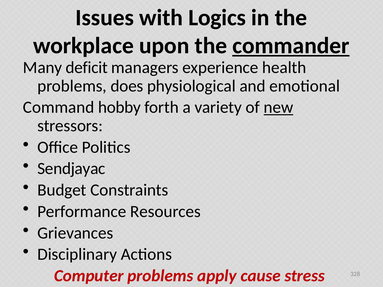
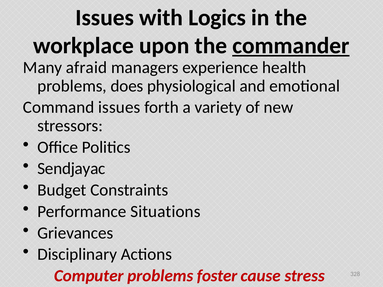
deficit: deficit -> afraid (86, 68)
Command hobby: hobby -> issues (119, 107)
new underline: present -> none (278, 107)
Resources: Resources -> Situations (165, 212)
apply: apply -> foster (217, 276)
